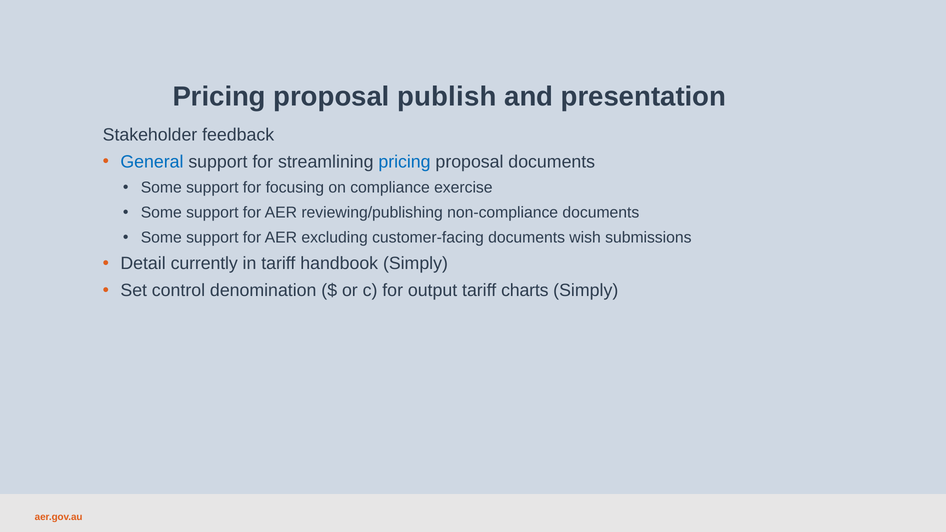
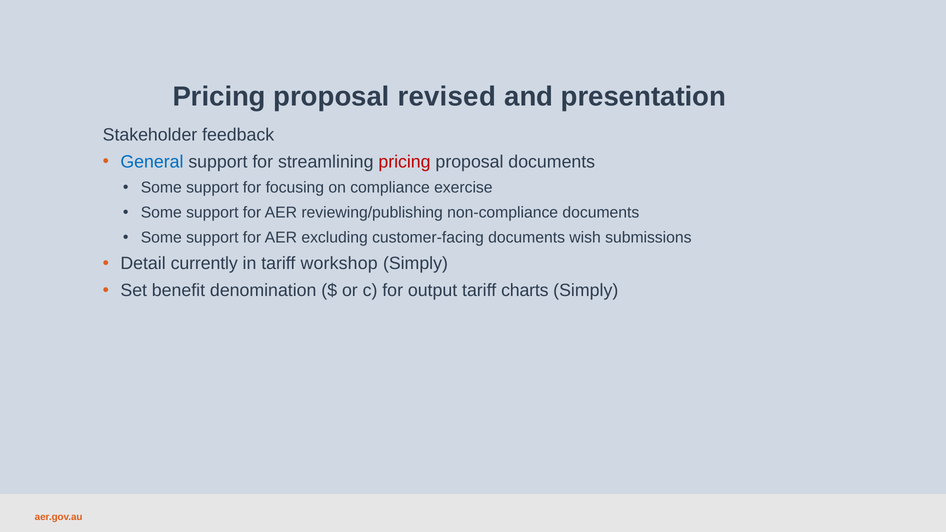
publish: publish -> revised (447, 97)
pricing colour: blue -> red (404, 162)
handbook: handbook -> workshop (339, 264)
control: control -> benefit (178, 291)
